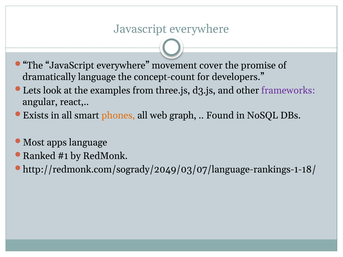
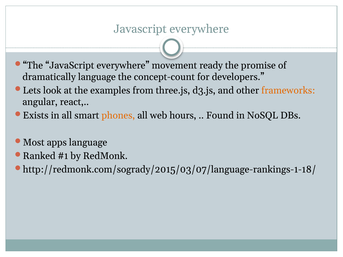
cover: cover -> ready (211, 65)
frameworks colour: purple -> orange (288, 91)
graph: graph -> hours (183, 116)
http://redmonk.com/sogrady/2049/03/07/language-rankings-1-18/: http://redmonk.com/sogrady/2049/03/07/language-rankings-1-18/ -> http://redmonk.com/sogrady/2015/03/07/language-rankings-1-18/ (170, 170)
